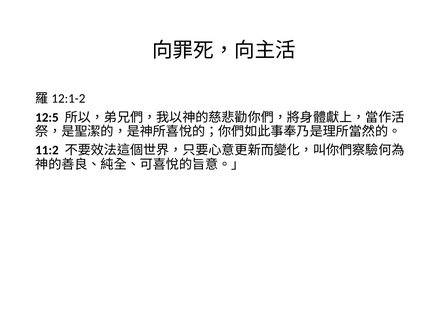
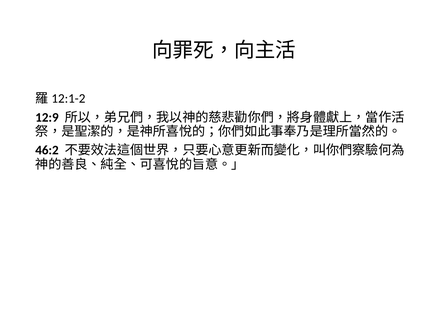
12:5: 12:5 -> 12:9 (47, 117)
11:2: 11:2 -> 46:2 (47, 150)
